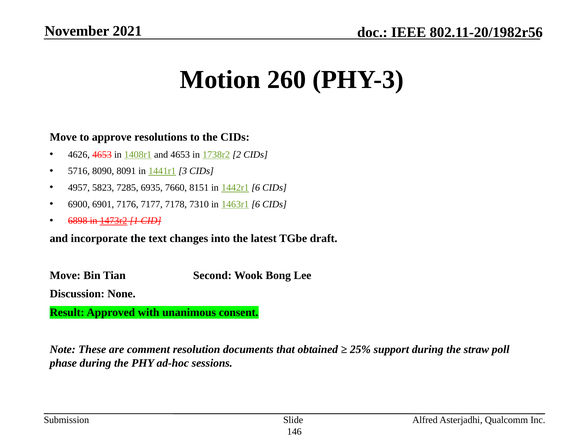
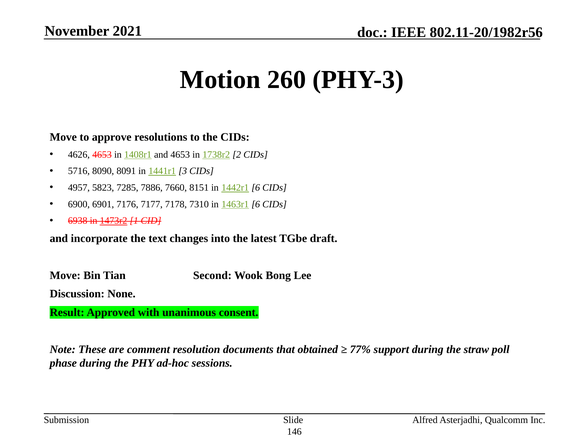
6935: 6935 -> 7886 (152, 188)
6898: 6898 -> 6938 (78, 221)
25%: 25% -> 77% (360, 349)
